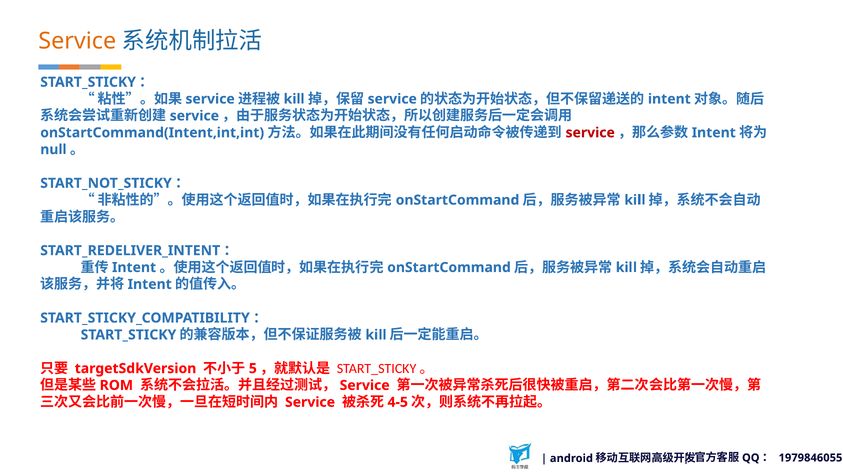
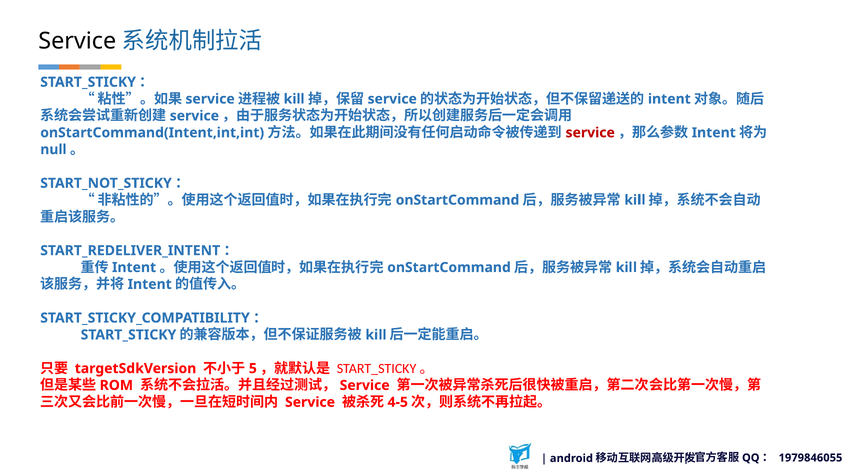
Service colour: orange -> black (77, 41)
